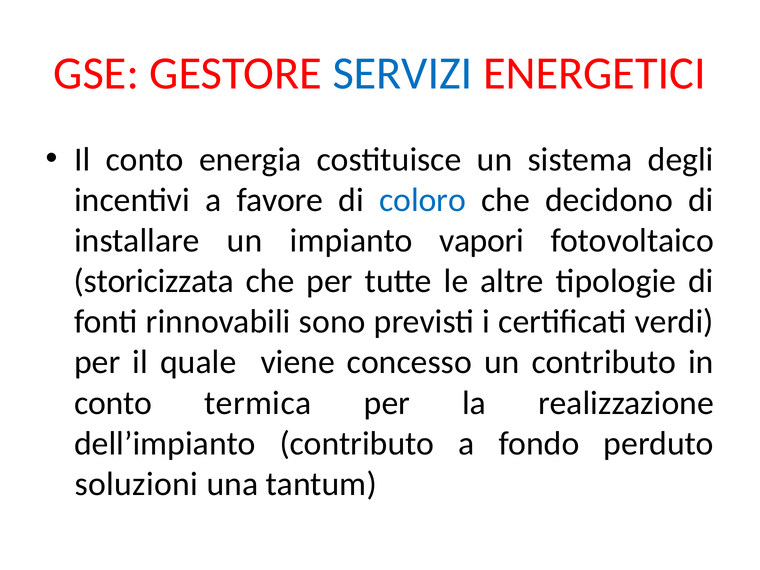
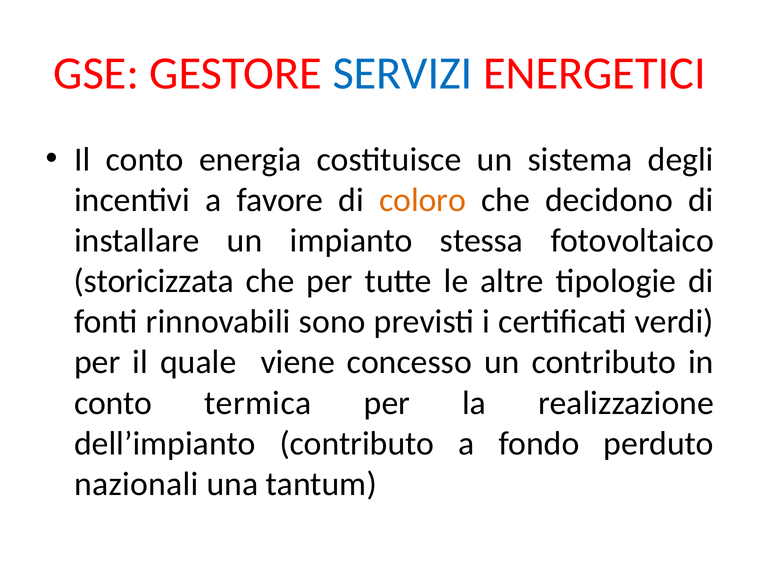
coloro colour: blue -> orange (423, 200)
vapori: vapori -> stessa (482, 241)
soluzioni: soluzioni -> nazionali (136, 484)
